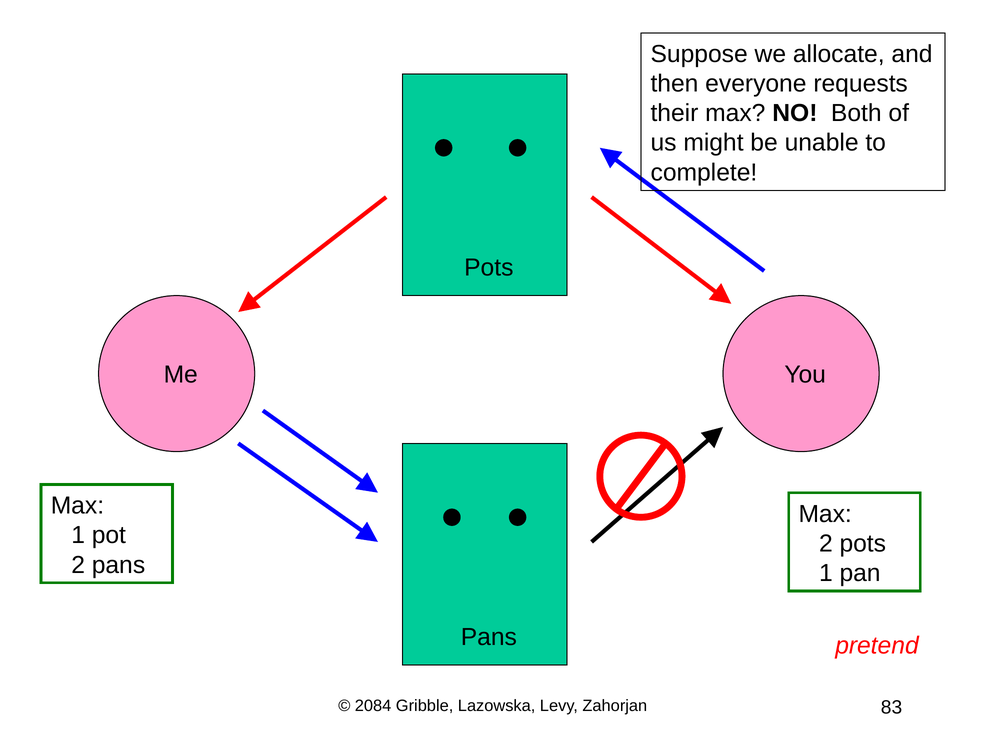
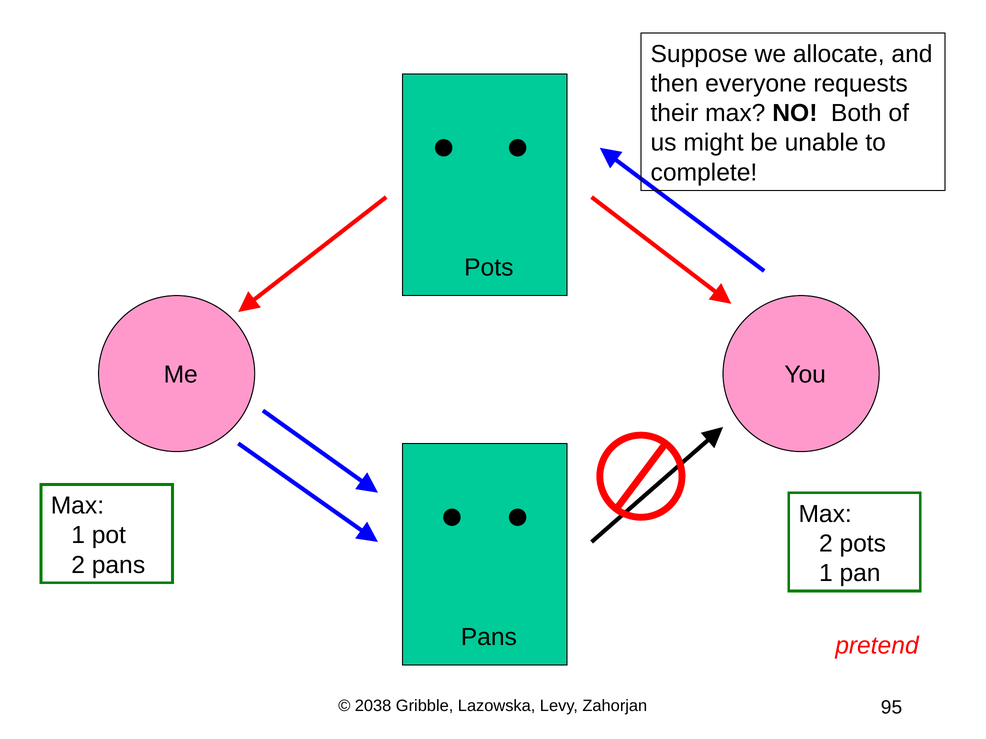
2084: 2084 -> 2038 (373, 706)
83: 83 -> 95 (892, 708)
